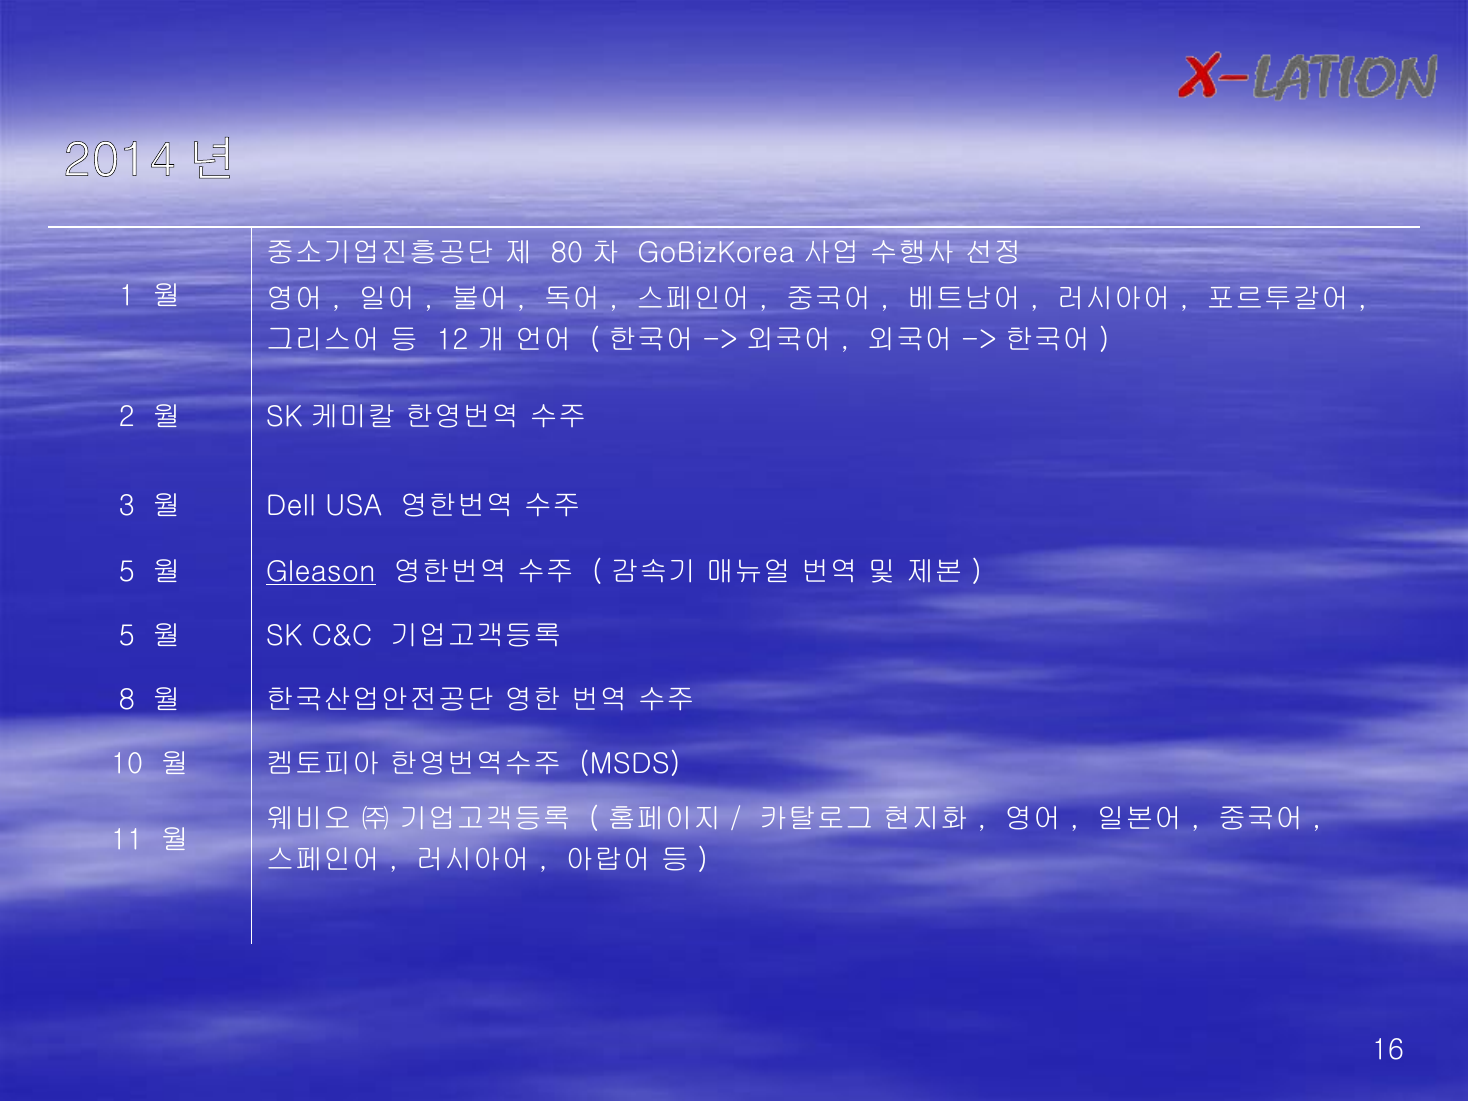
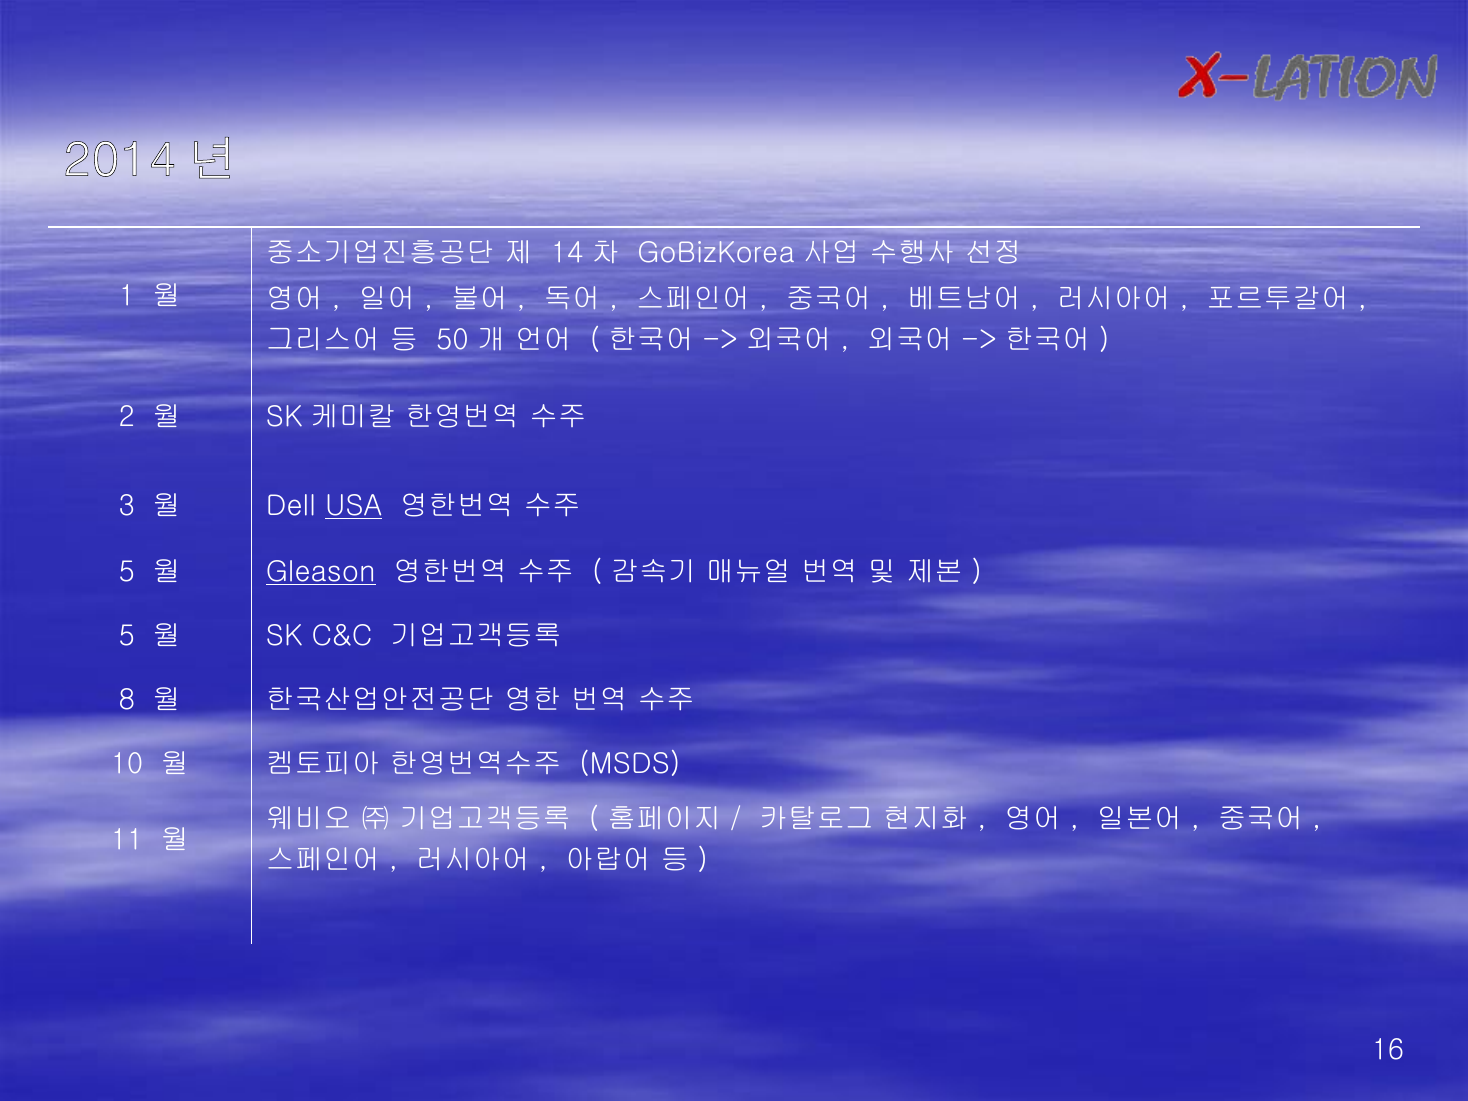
80: 80 -> 14 (567, 253)
12: 12 -> 50 (452, 340)
USA underline: none -> present (354, 506)
